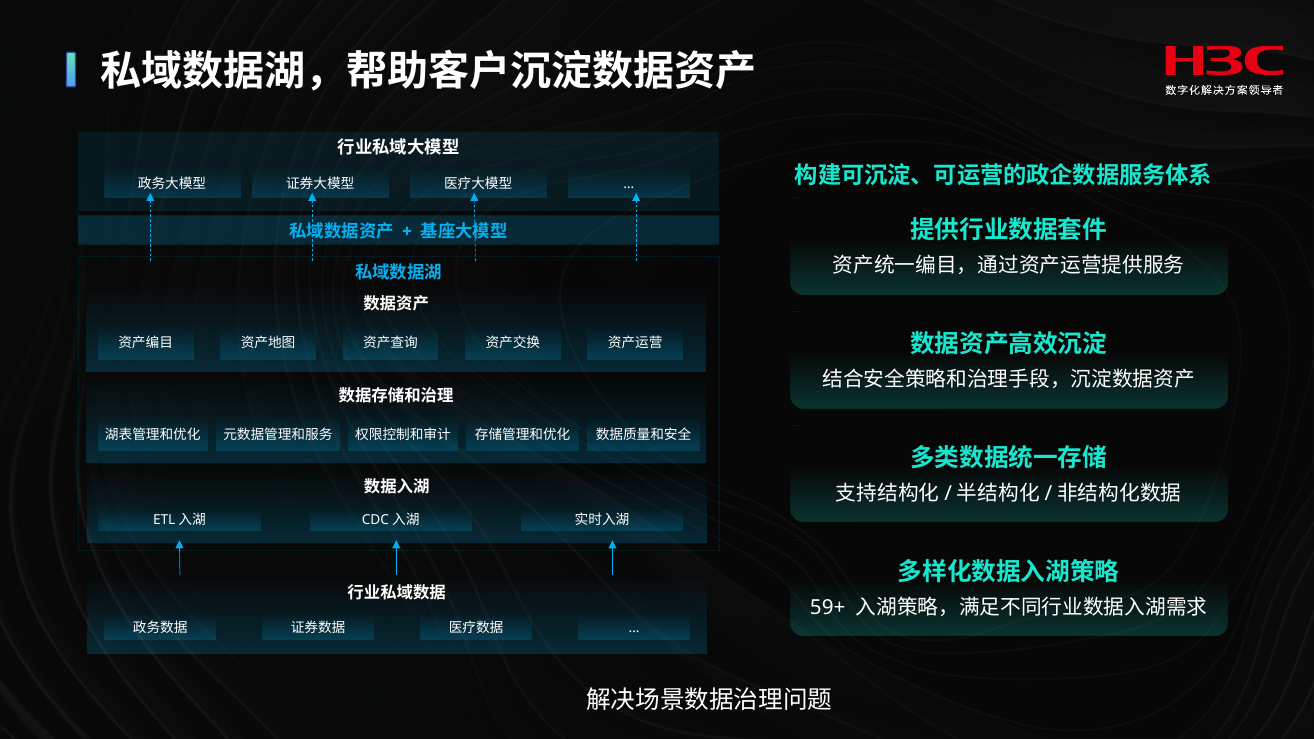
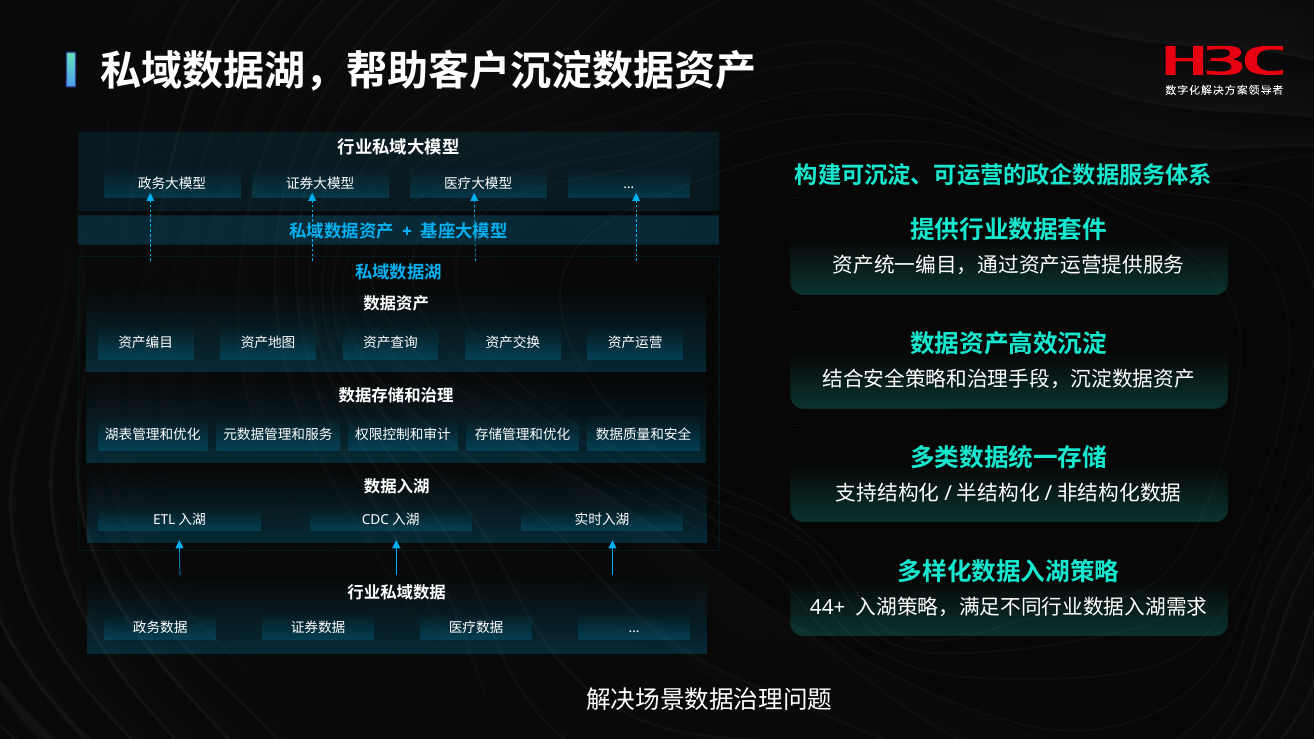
59+: 59+ -> 44+ (828, 608)
